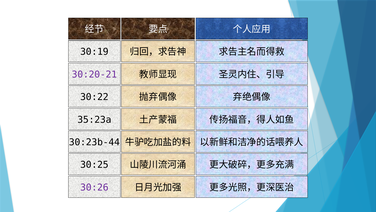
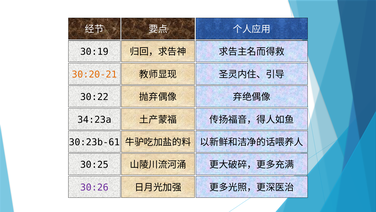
30:20-21 colour: purple -> orange (94, 74)
35:23a: 35:23a -> 34:23a (94, 119)
30:23b-44: 30:23b-44 -> 30:23b-61 (94, 142)
